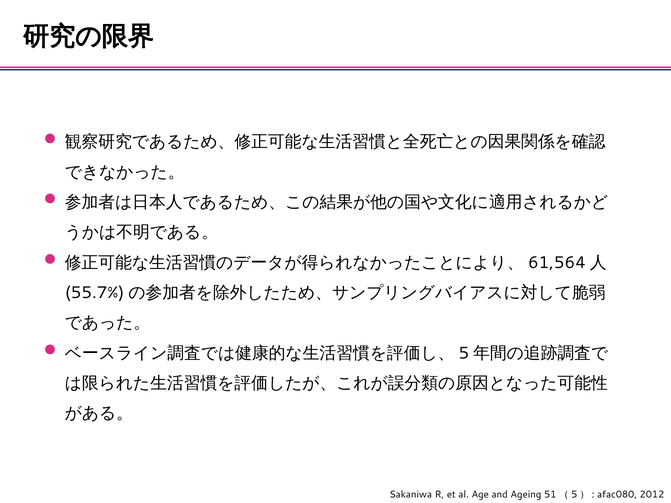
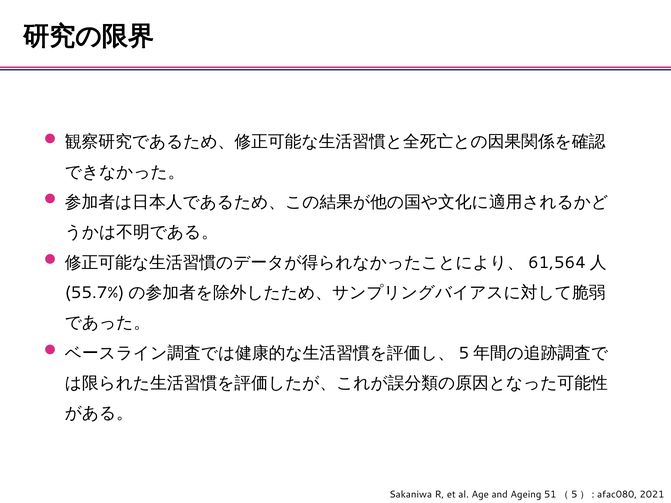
2012: 2012 -> 2021 (652, 495)
